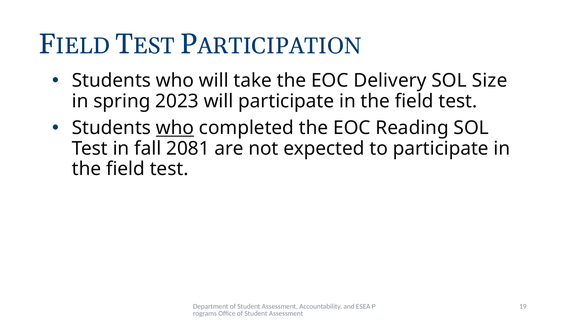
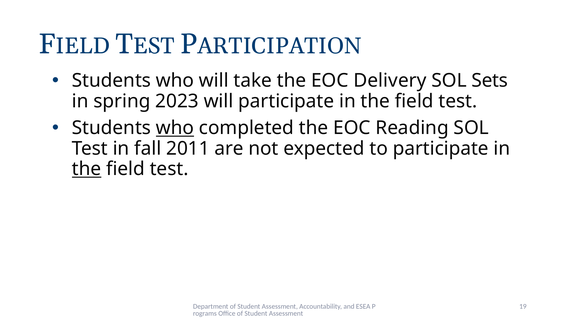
Size: Size -> Sets (490, 80)
2081: 2081 -> 2011 (188, 148)
the underline: none -> present (87, 169)
